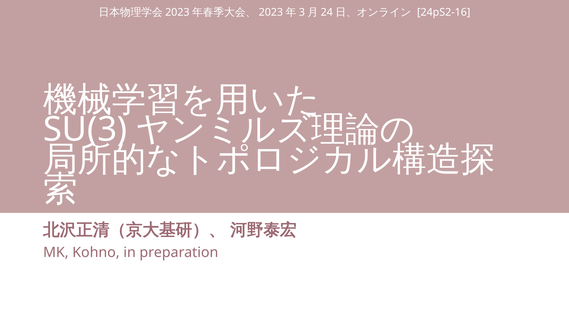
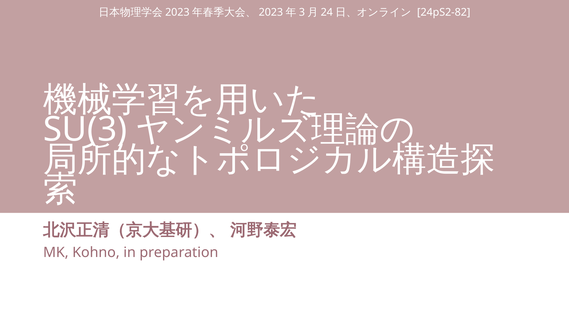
24pS2-16: 24pS2-16 -> 24pS2-82 (444, 12)
